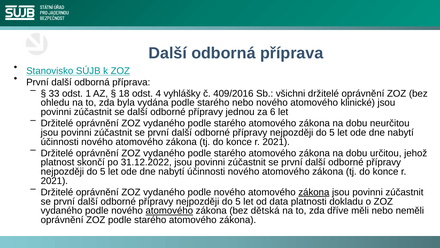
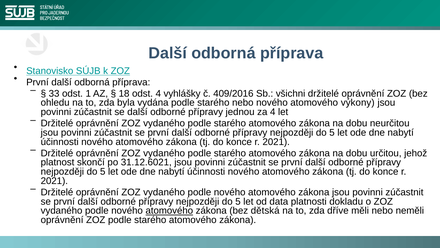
klinické: klinické -> výkony (358, 103)
za 6: 6 -> 4 (273, 112)
31.12.2022: 31.12.2022 -> 31.12.6021 (146, 162)
zákona underline: present -> none (314, 192)
